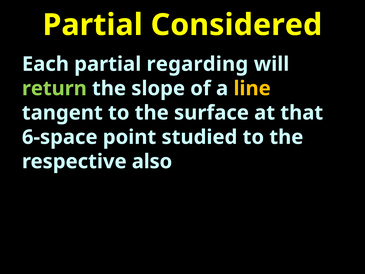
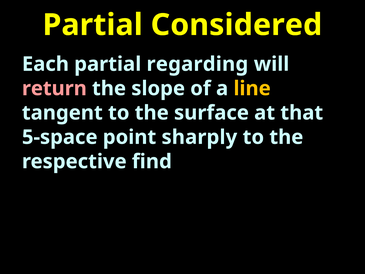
return colour: light green -> pink (54, 88)
6-space: 6-space -> 5-space (60, 137)
studied: studied -> sharply (199, 137)
also: also -> find (152, 161)
